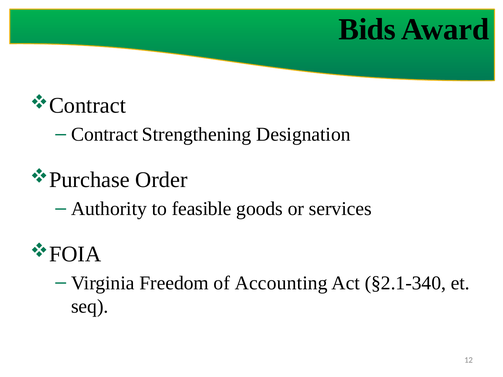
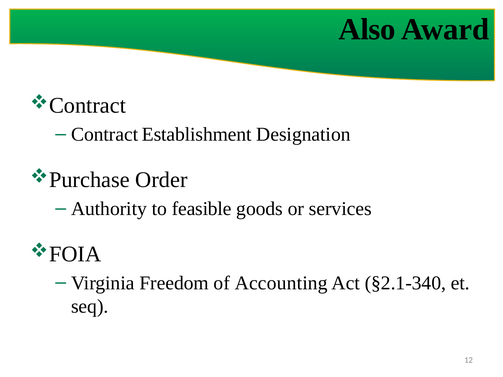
Bids: Bids -> Also (367, 29)
Strengthening: Strengthening -> Establishment (197, 134)
